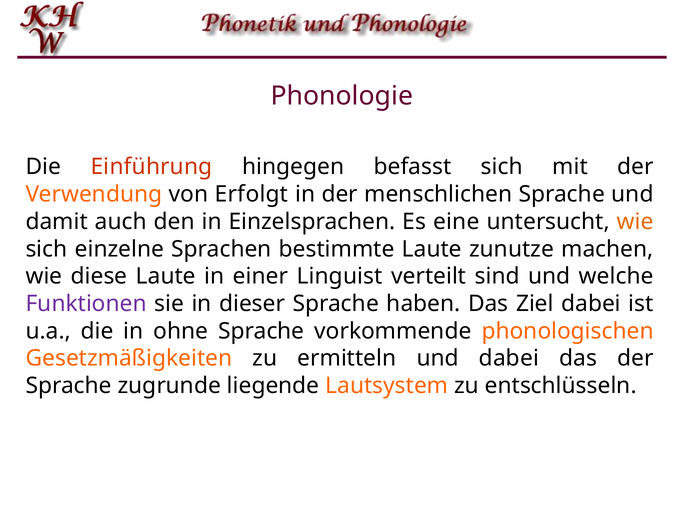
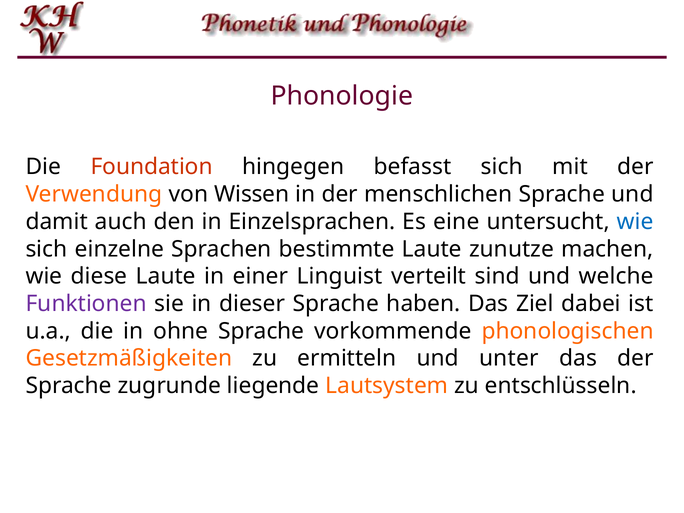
Einführung: Einführung -> Foundation (152, 167)
Erfolgt: Erfolgt -> Wissen (252, 194)
wie colour: orange -> blue (635, 222)
und dabei: dabei -> unter (509, 358)
